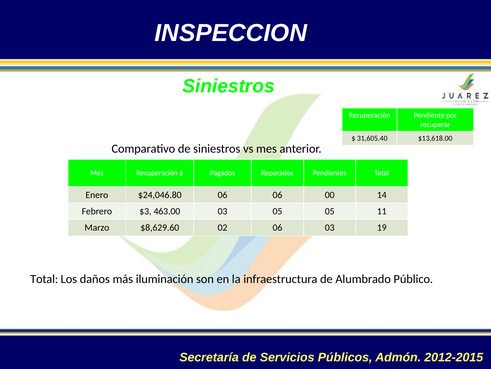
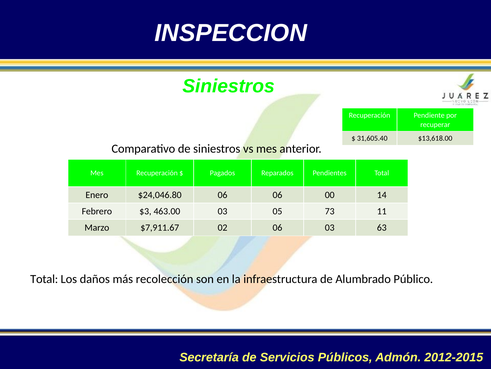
05 05: 05 -> 73 (330, 211)
$8,629.60: $8,629.60 -> $7,911.67 (160, 227)
19: 19 -> 63 (382, 227)
iluminación: iluminación -> recolección (165, 278)
